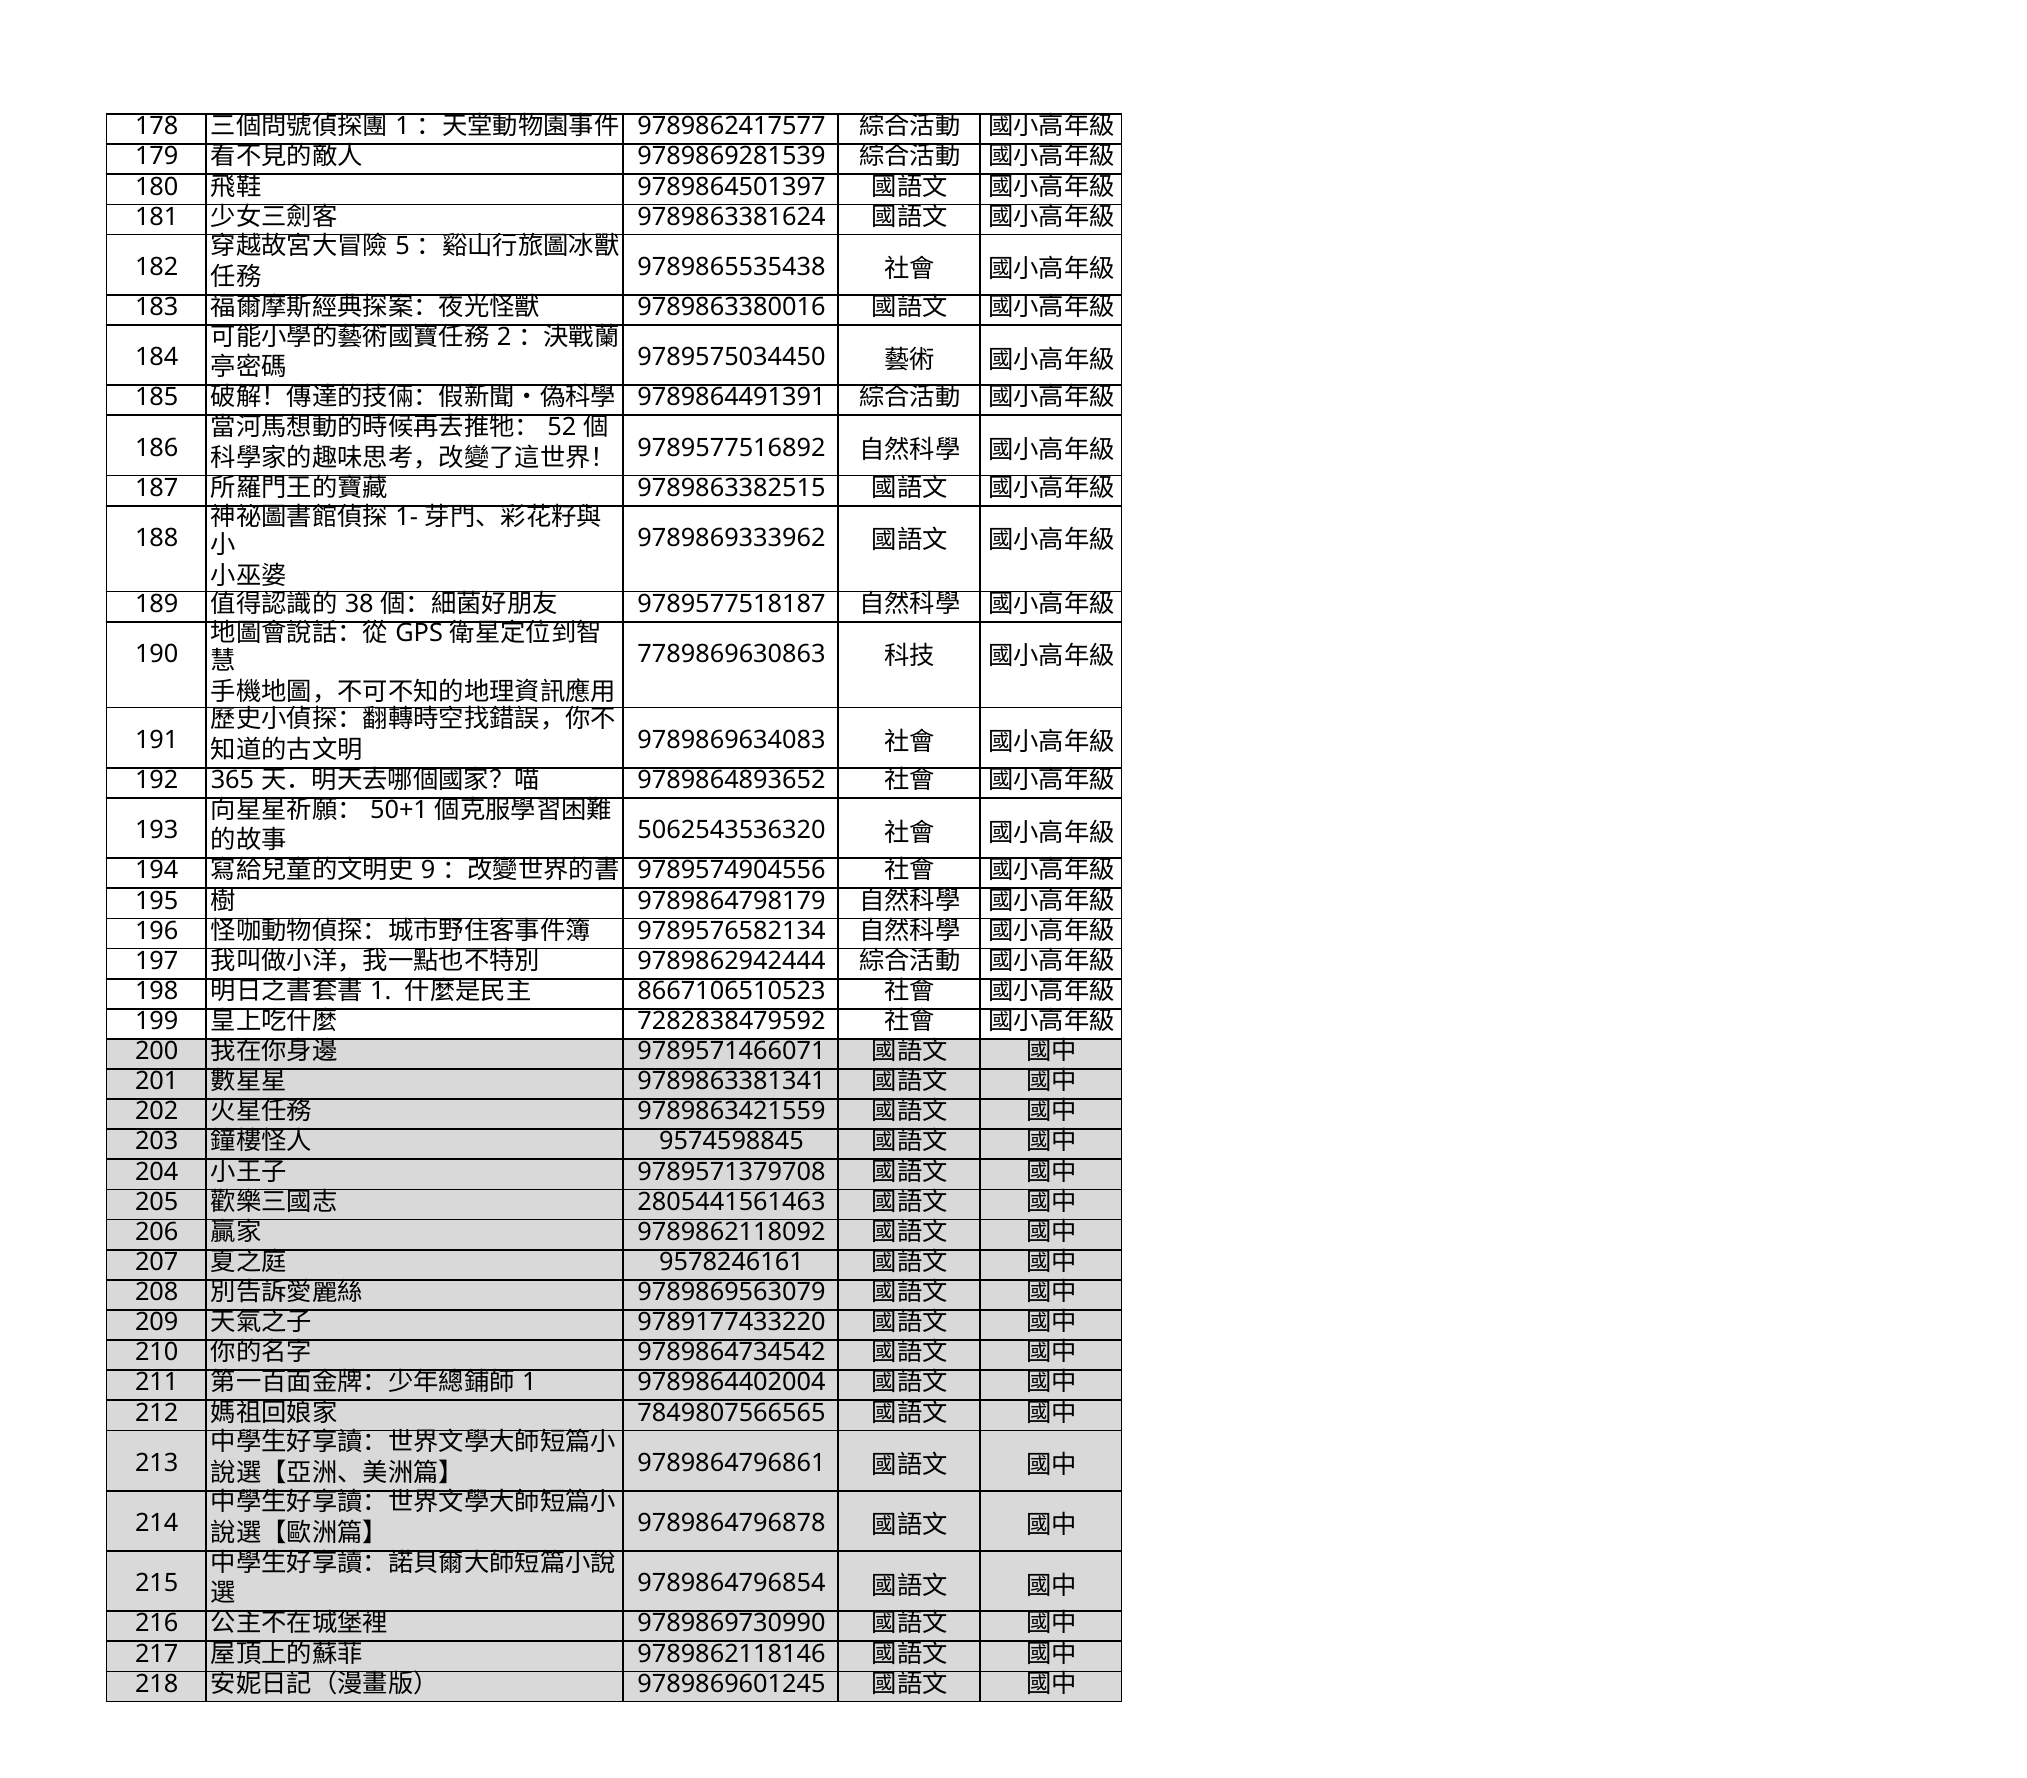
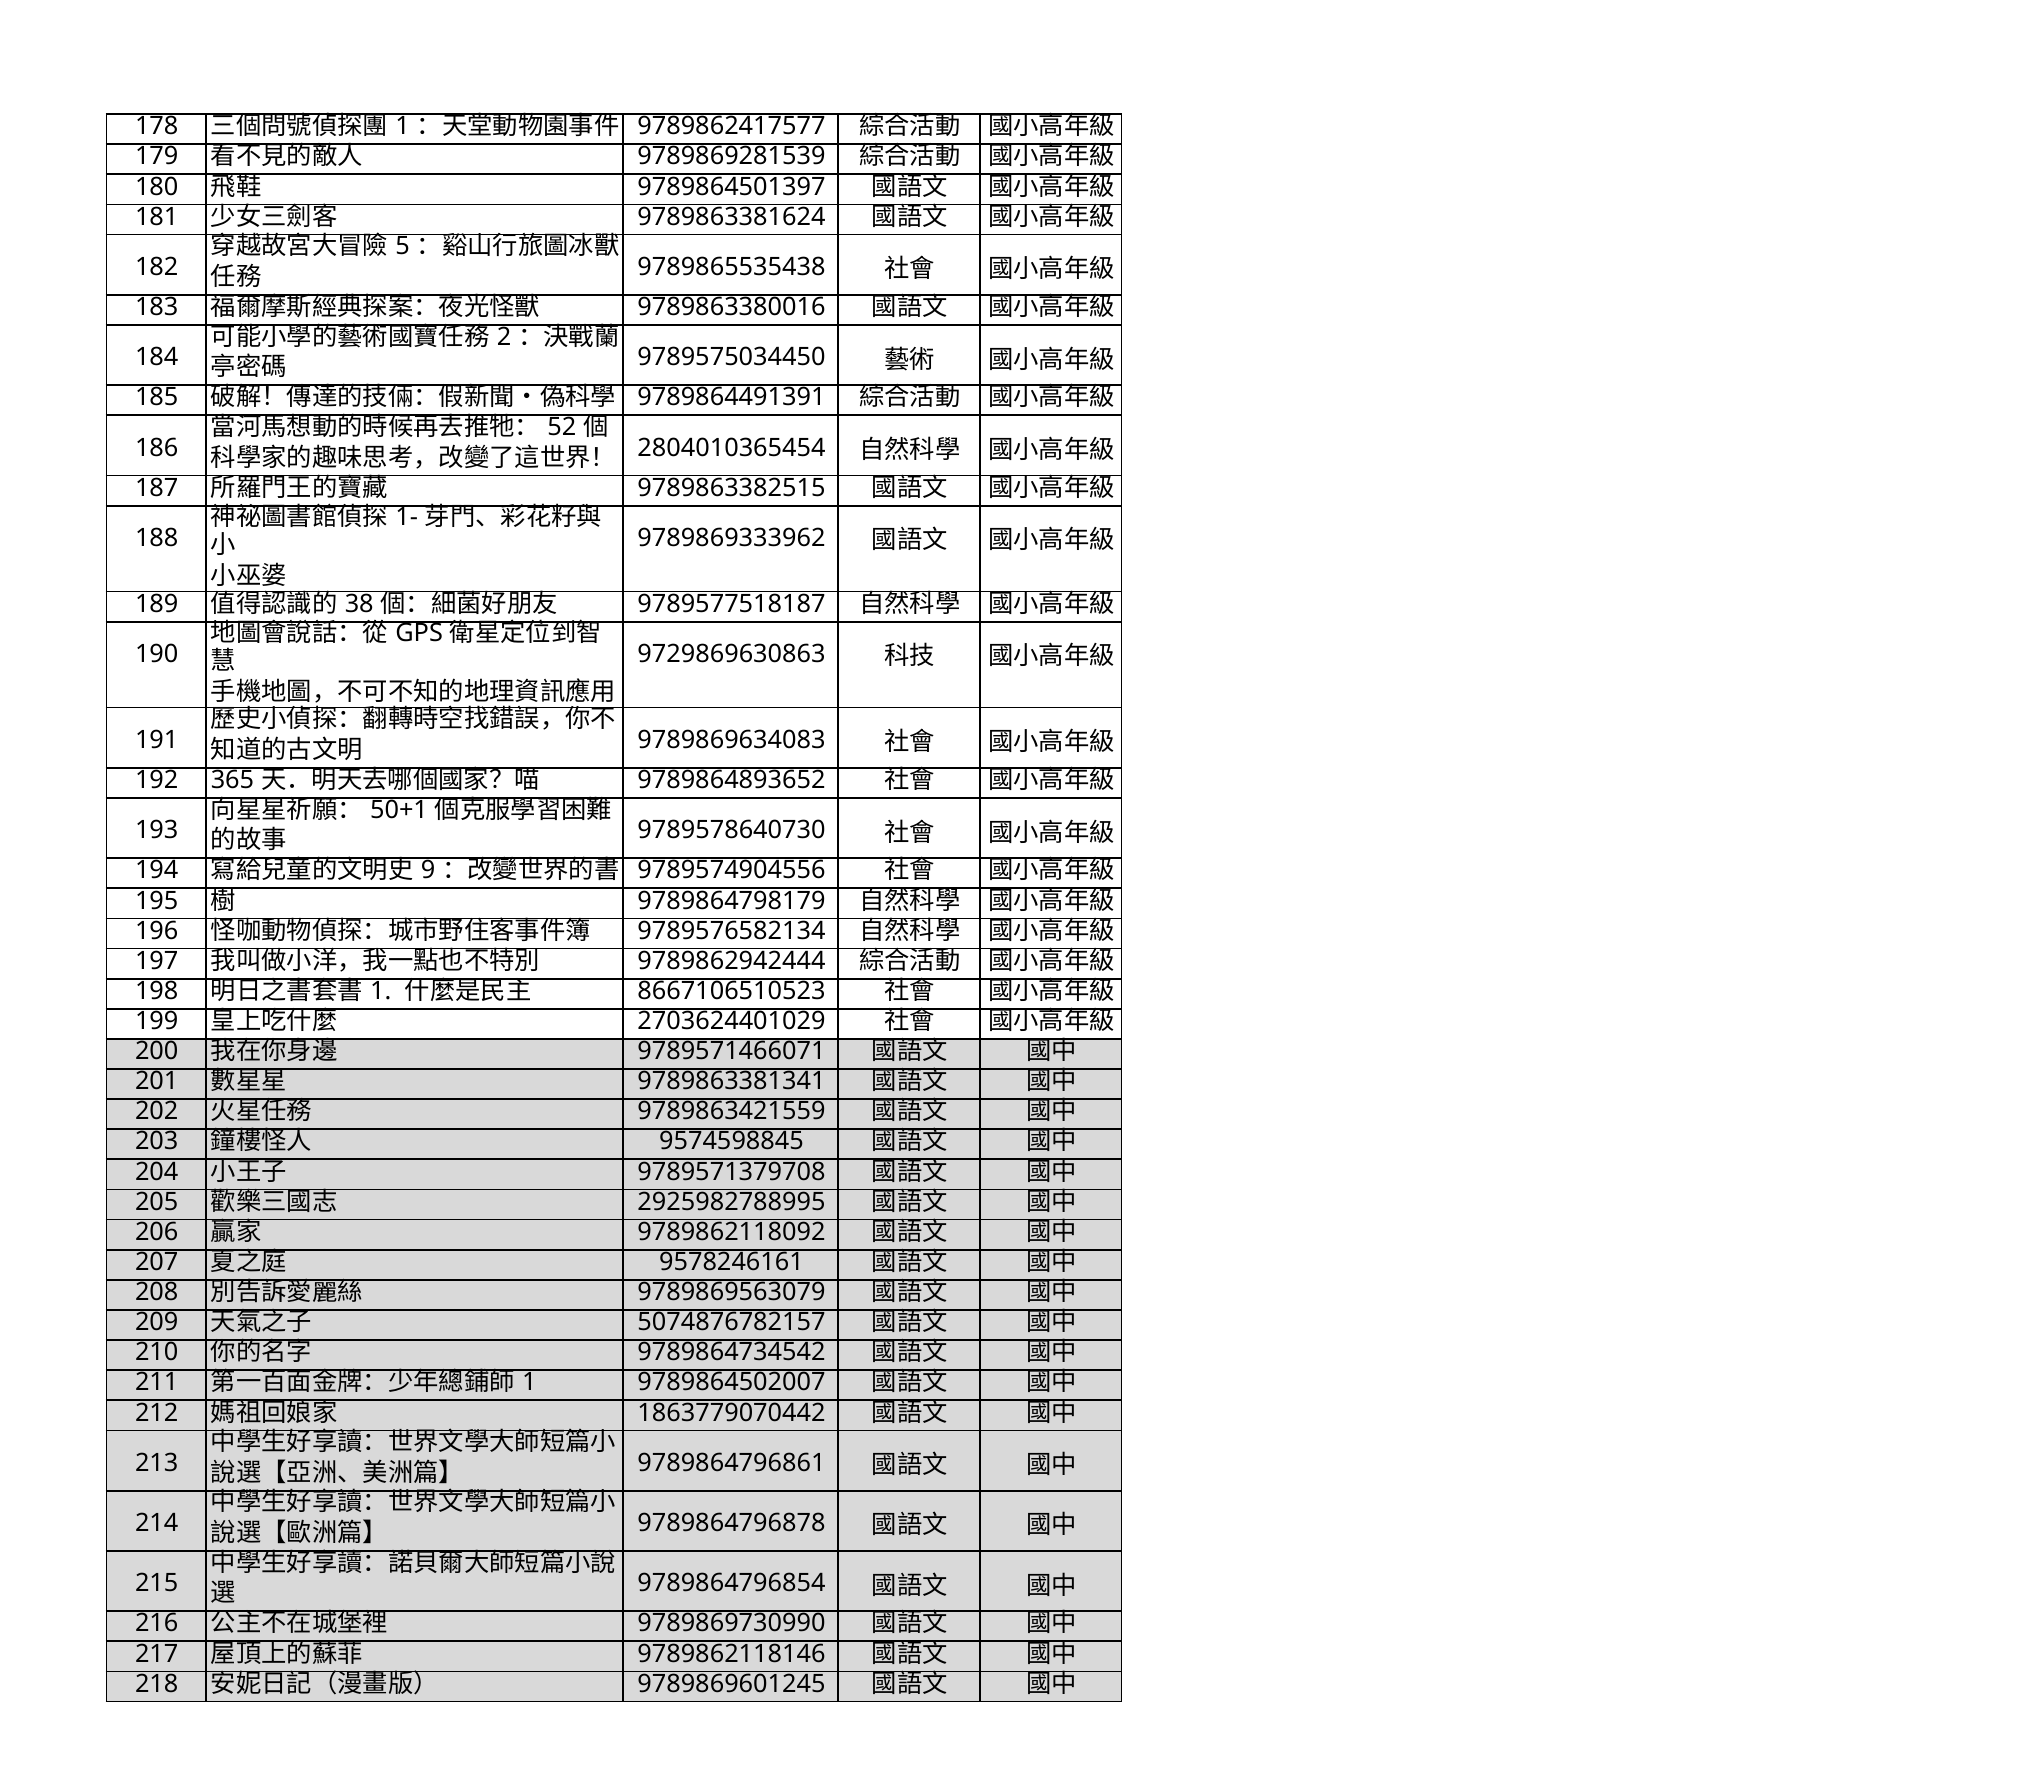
9789577516892: 9789577516892 -> 2804010365454 (732, 448)
7789869630863: 7789869630863 -> 9729869630863 (732, 654)
5062543536320: 5062543536320 -> 9789578640730 (732, 831)
7282838479592: 7282838479592 -> 2703624401029 (732, 1021)
2805441561463: 2805441561463 -> 2925982788995 (732, 1202)
9789177433220: 9789177433220 -> 5074876782157 (732, 1322)
9789864402004: 9789864402004 -> 9789864502007 (732, 1382)
7849807566565: 7849807566565 -> 1863779070442 (732, 1413)
